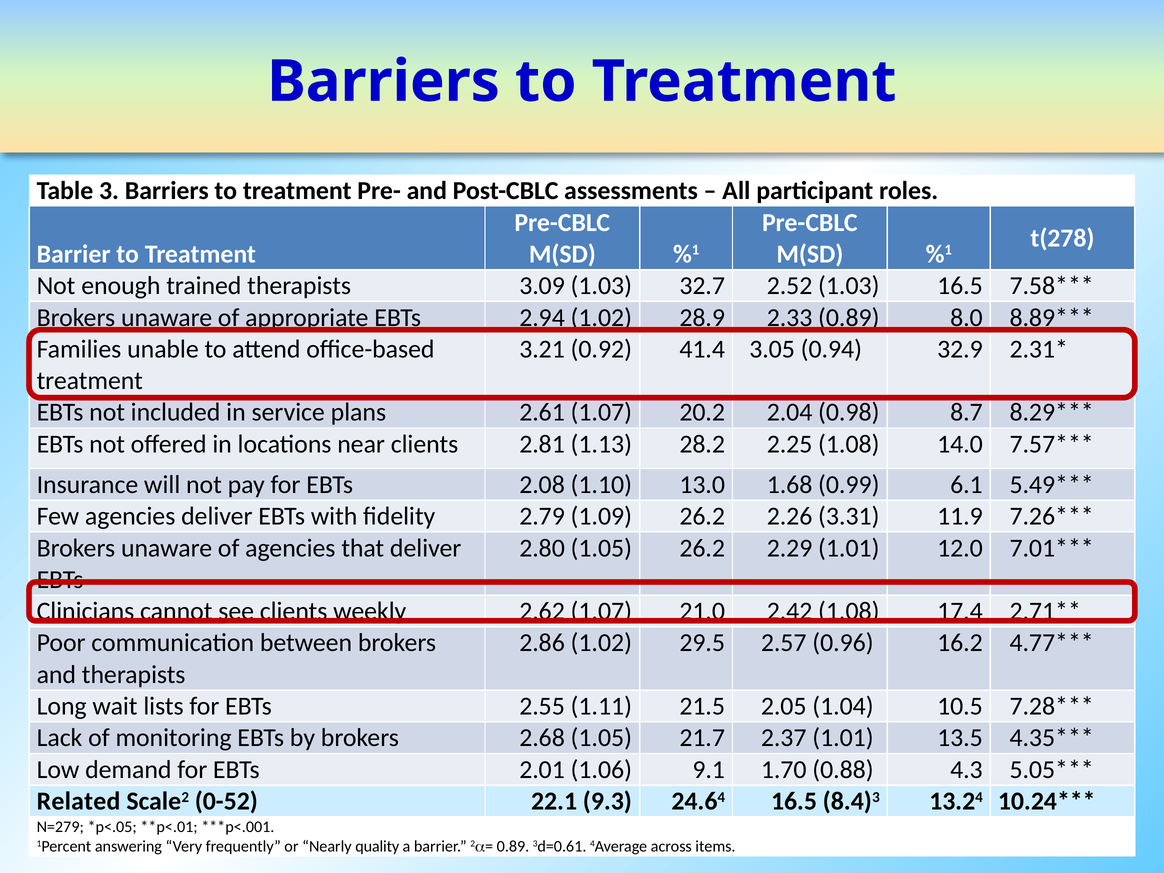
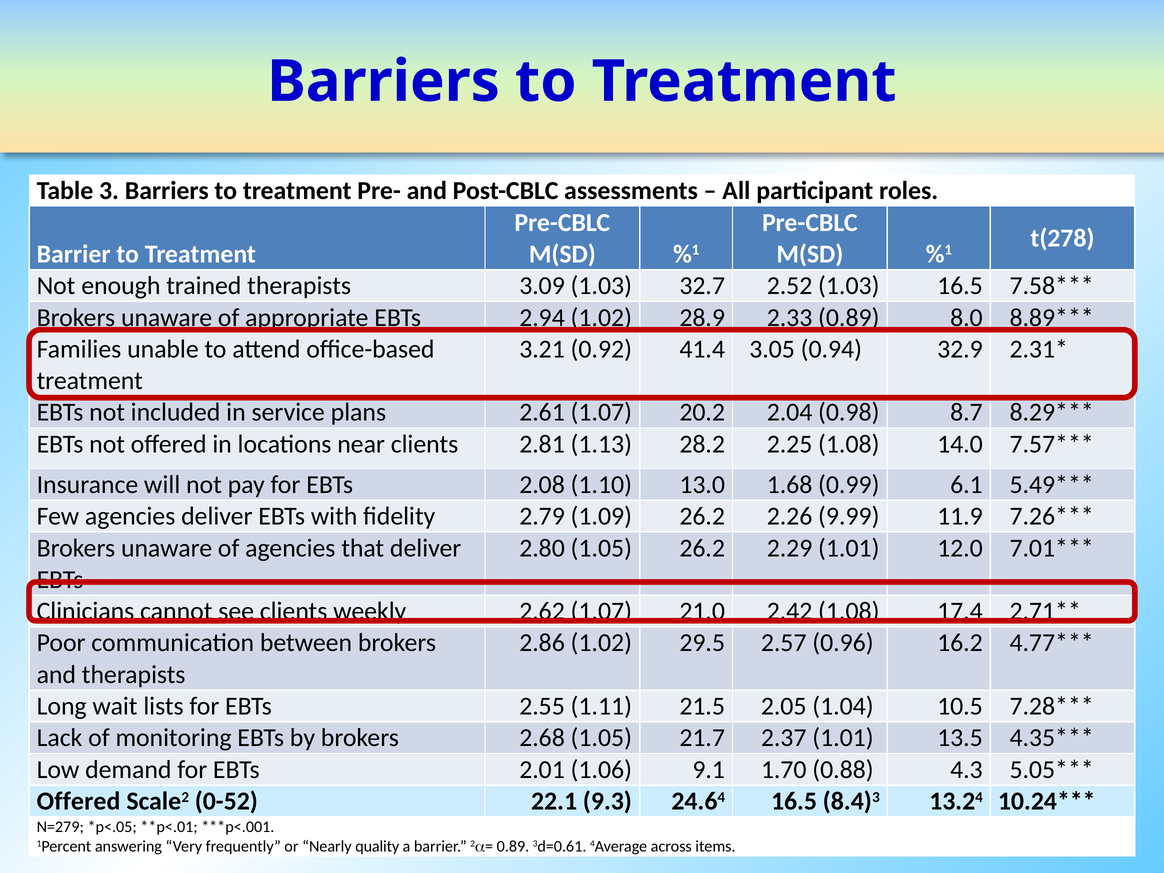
3.31: 3.31 -> 9.99 (849, 516)
Related: Related -> Offered (79, 801)
